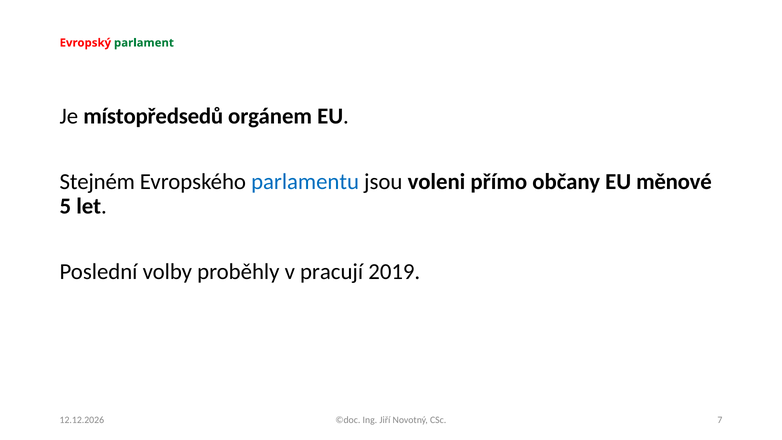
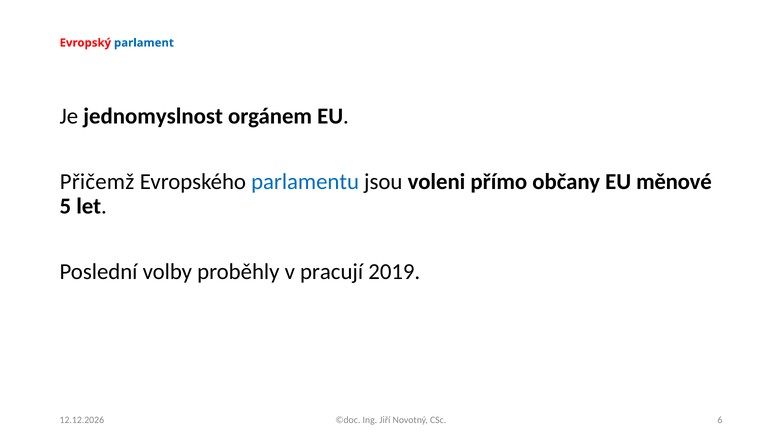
parlament colour: green -> blue (144, 43)
místopředsedů: místopředsedů -> jednomyslnost (153, 116)
Stejném: Stejném -> Přičemž (97, 182)
7: 7 -> 6 (720, 420)
